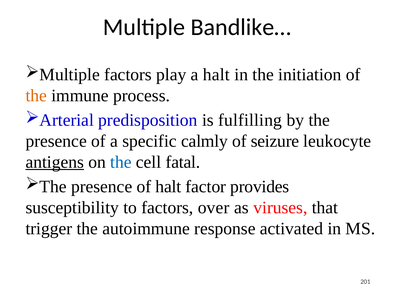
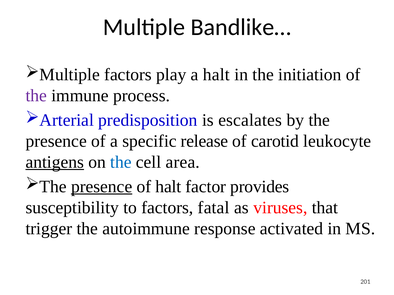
the colour: orange -> purple (36, 96)
fulfilling: fulfilling -> escalates (250, 120)
calmly: calmly -> release (204, 141)
seizure: seizure -> carotid (275, 141)
fatal: fatal -> area (183, 162)
presence underline: none -> present (102, 187)
over: over -> fatal (214, 208)
